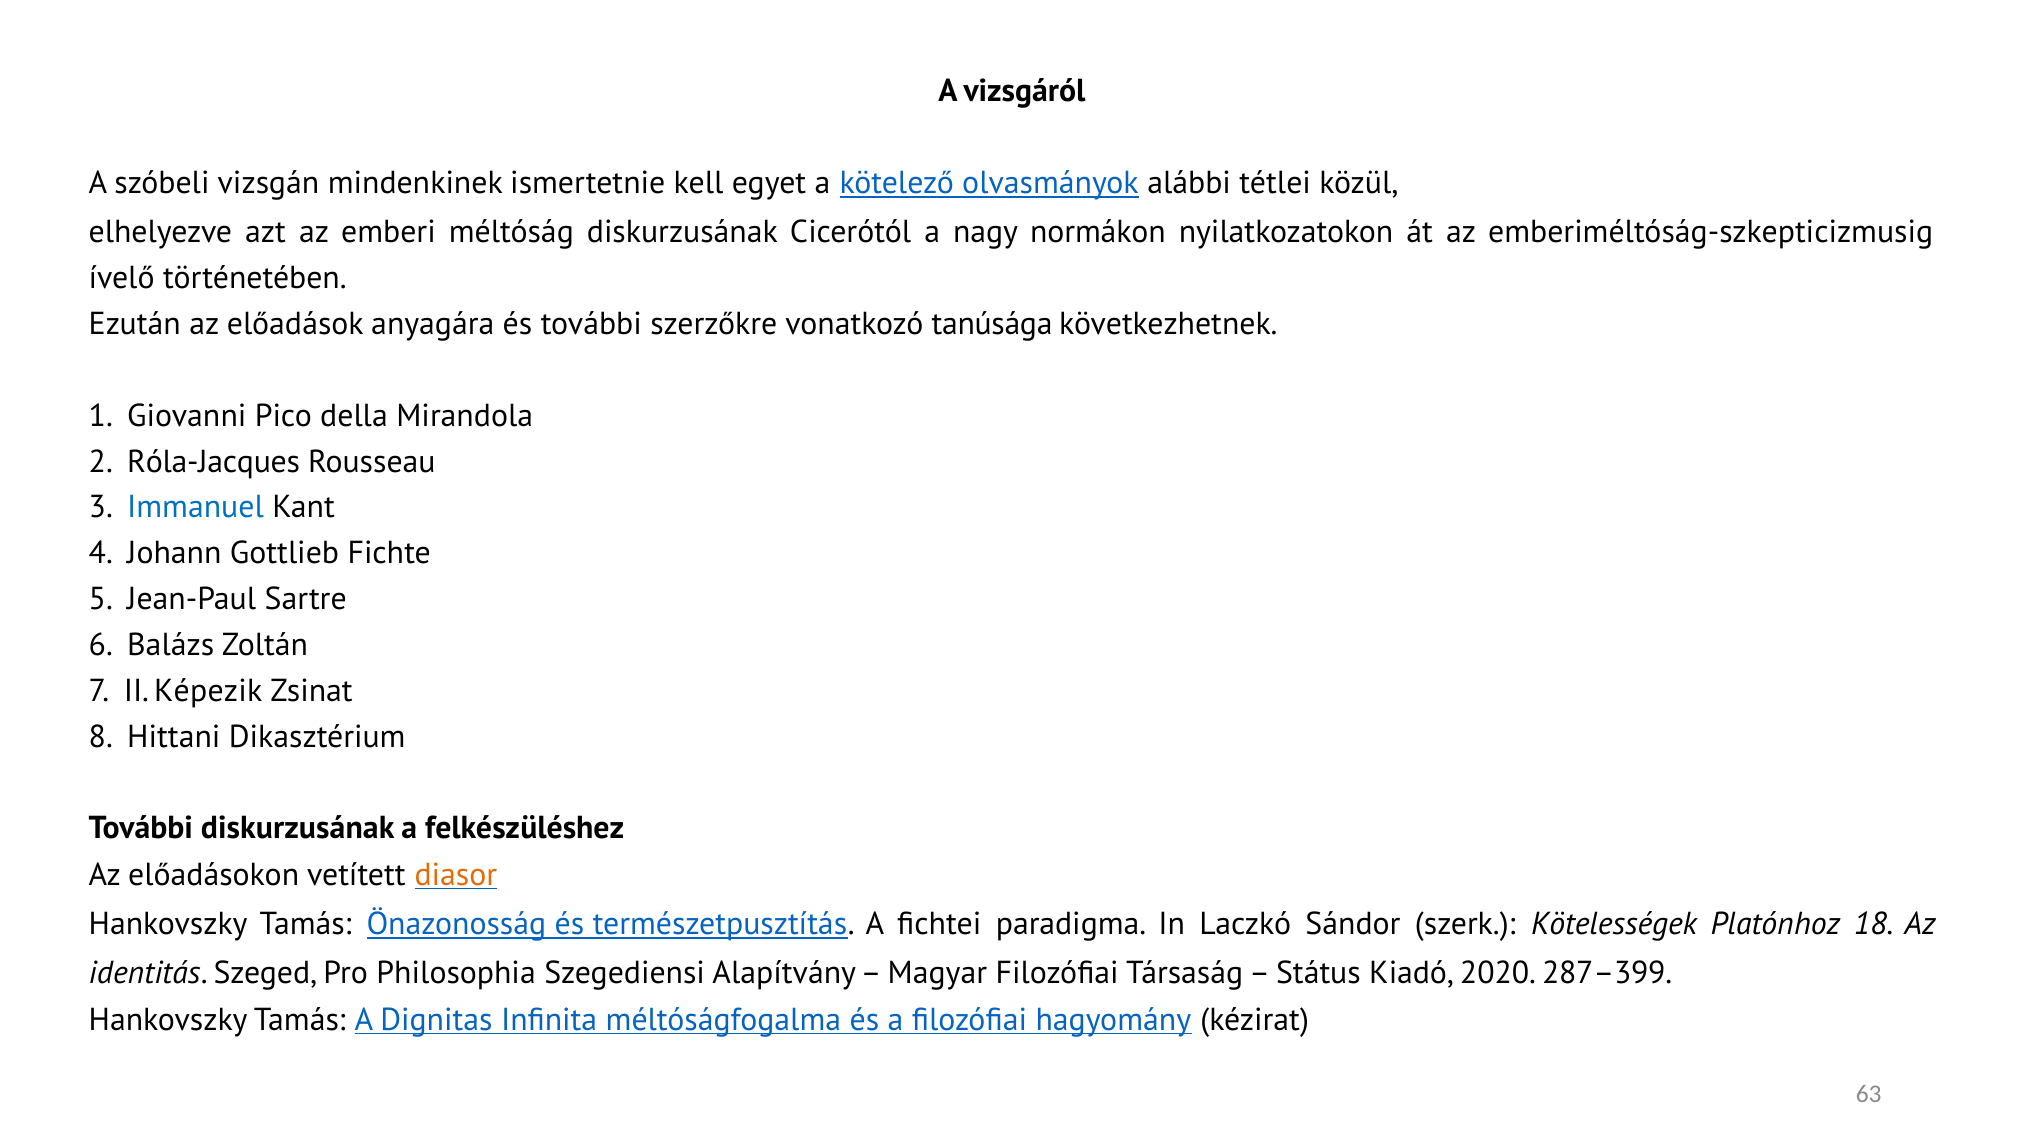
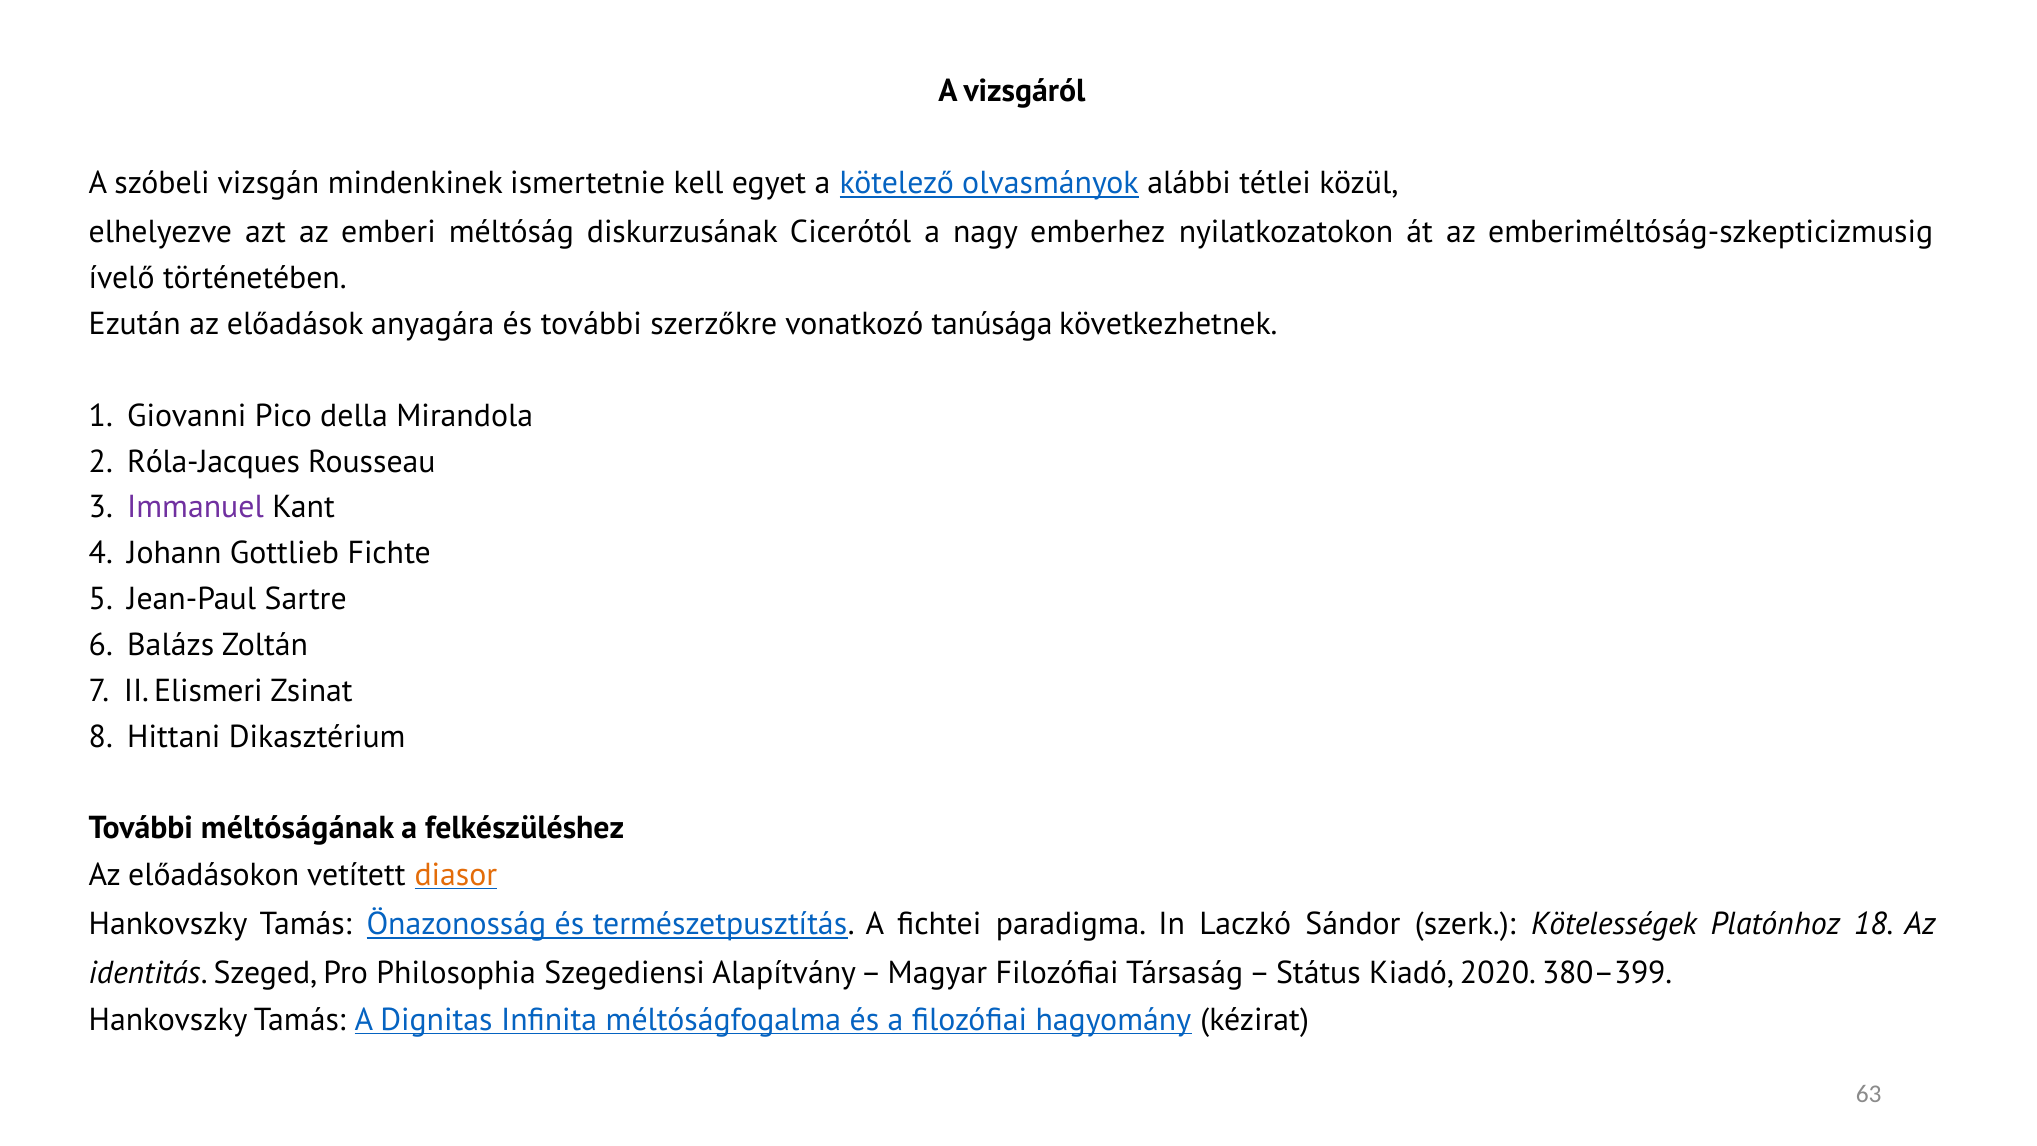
normákon: normákon -> emberhez (1098, 232)
Immanuel colour: blue -> purple (195, 507)
Képezik: Képezik -> Elismeri (208, 691)
További diskurzusának: diskurzusának -> méltóságának (298, 828)
287–399: 287–399 -> 380–399 (1607, 973)
